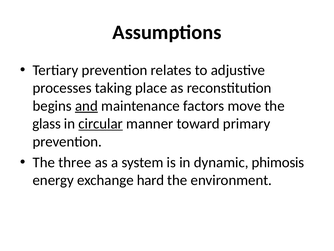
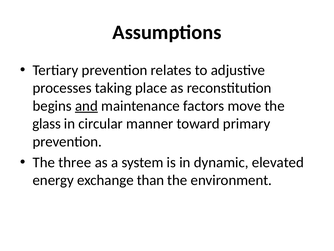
circular underline: present -> none (101, 124)
phimosis: phimosis -> elevated (278, 162)
hard: hard -> than (150, 180)
